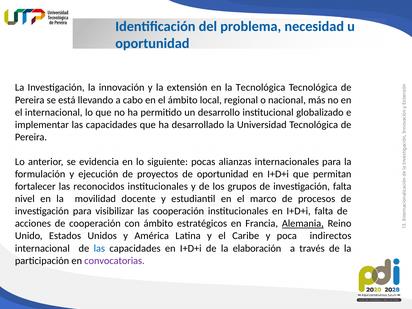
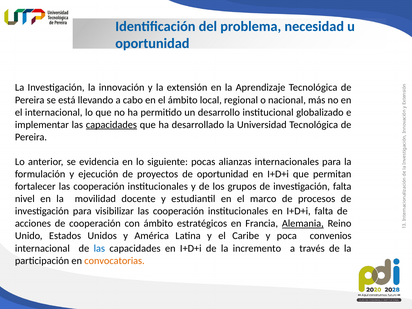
la Tecnológica: Tecnológica -> Aprendizaje (261, 88)
capacidades underline: none -> present (111, 125)
fortalecer las reconocidos: reconocidos -> cooperación (99, 186)
indirectos: indirectos -> convenios (331, 236)
elaboración: elaboración -> incremento (257, 248)
convocatorias colour: purple -> orange (114, 261)
